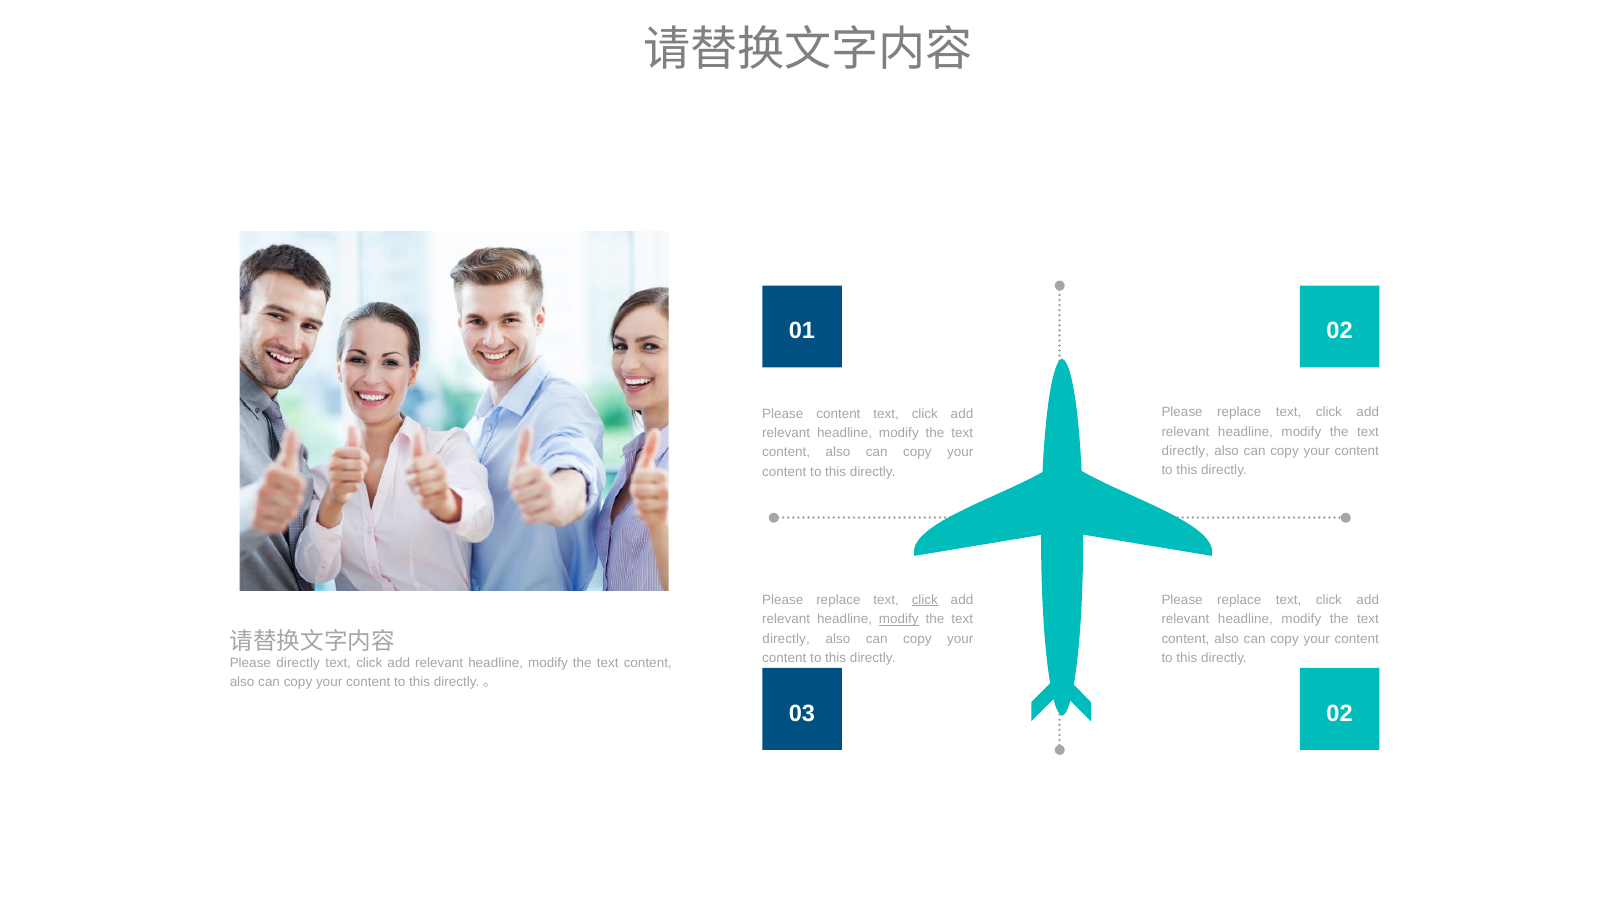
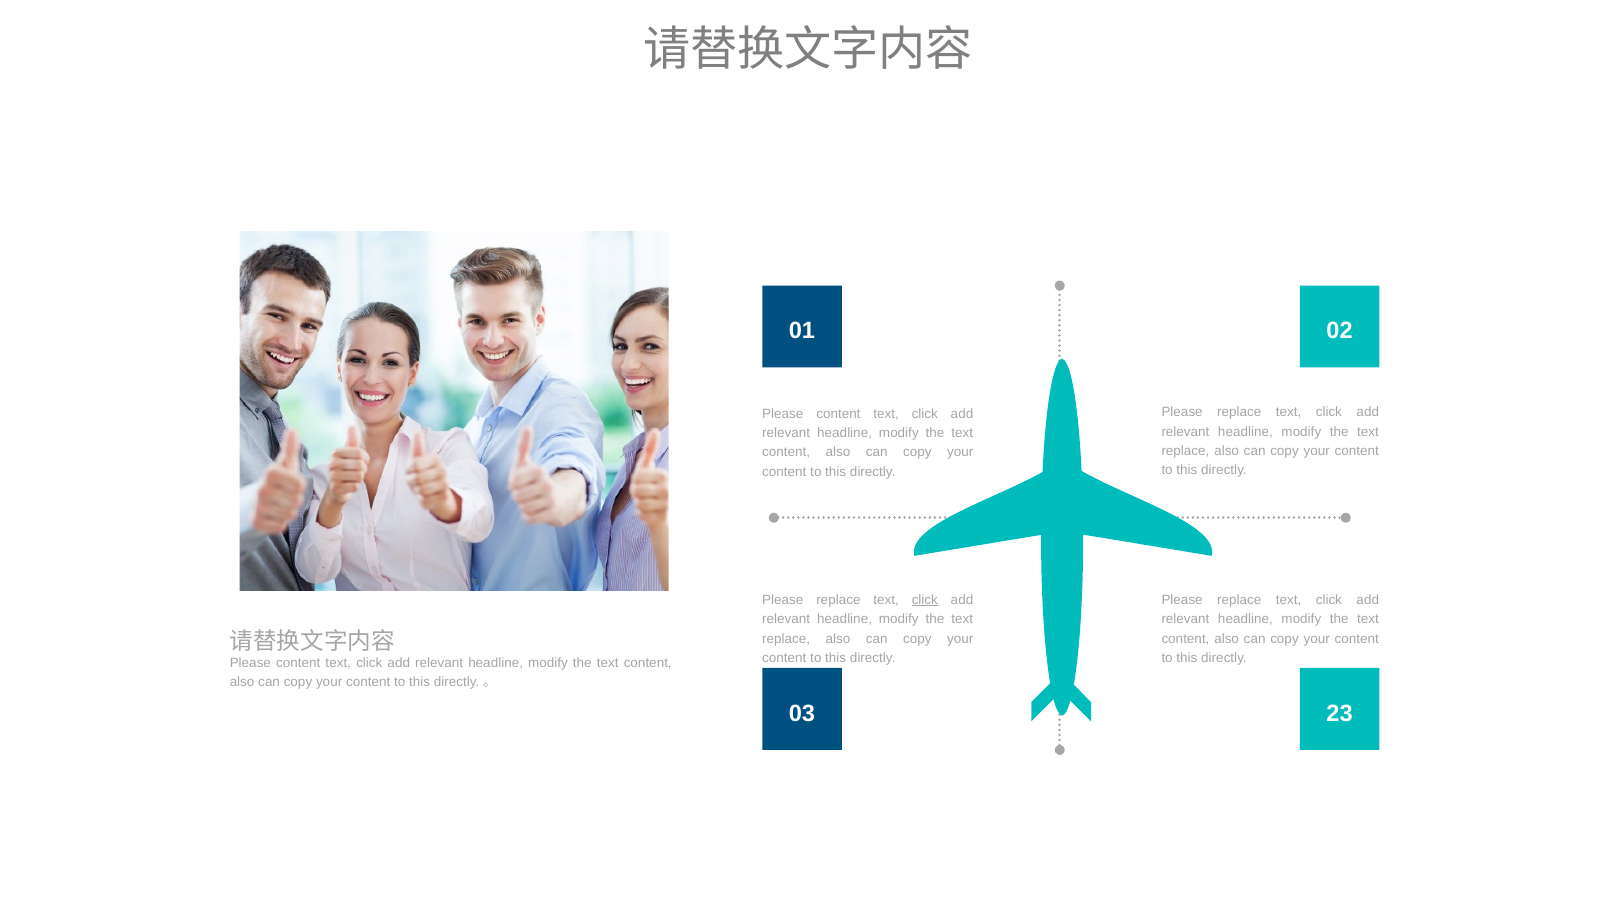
directly: directly -> replace (1185, 451)
modify underline: present -> none (899, 619)
directly: directly -> replace (786, 639)
directly: directly -> content (298, 663)
03 02: 02 -> 23 (1340, 713)
